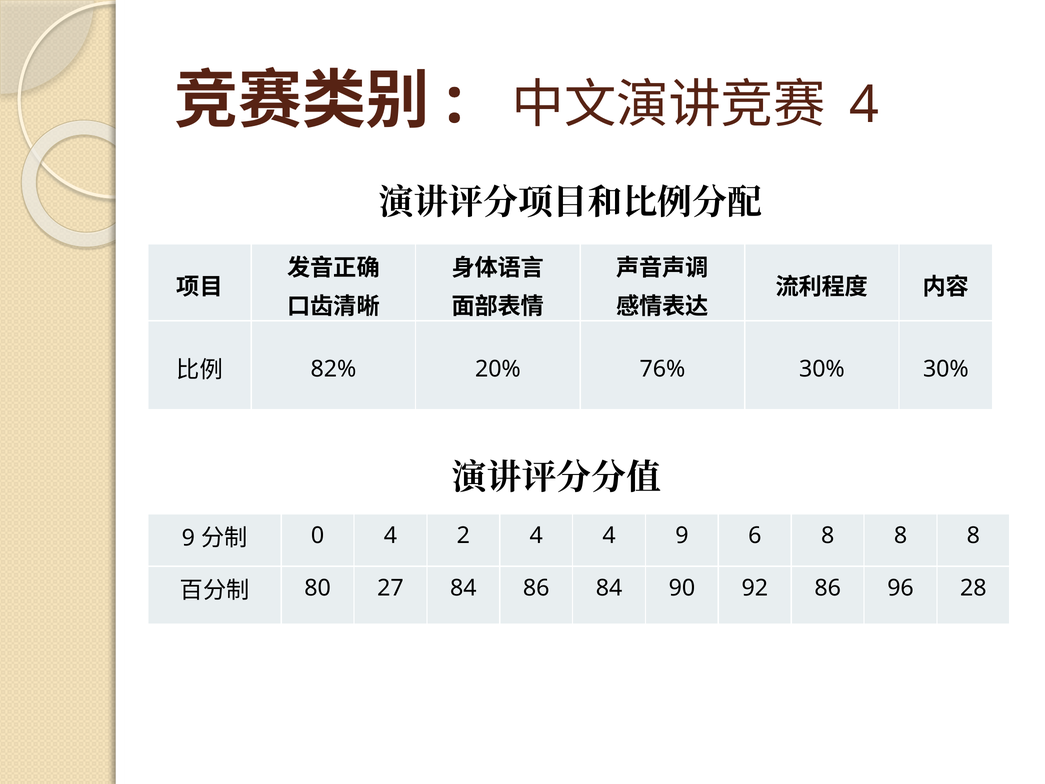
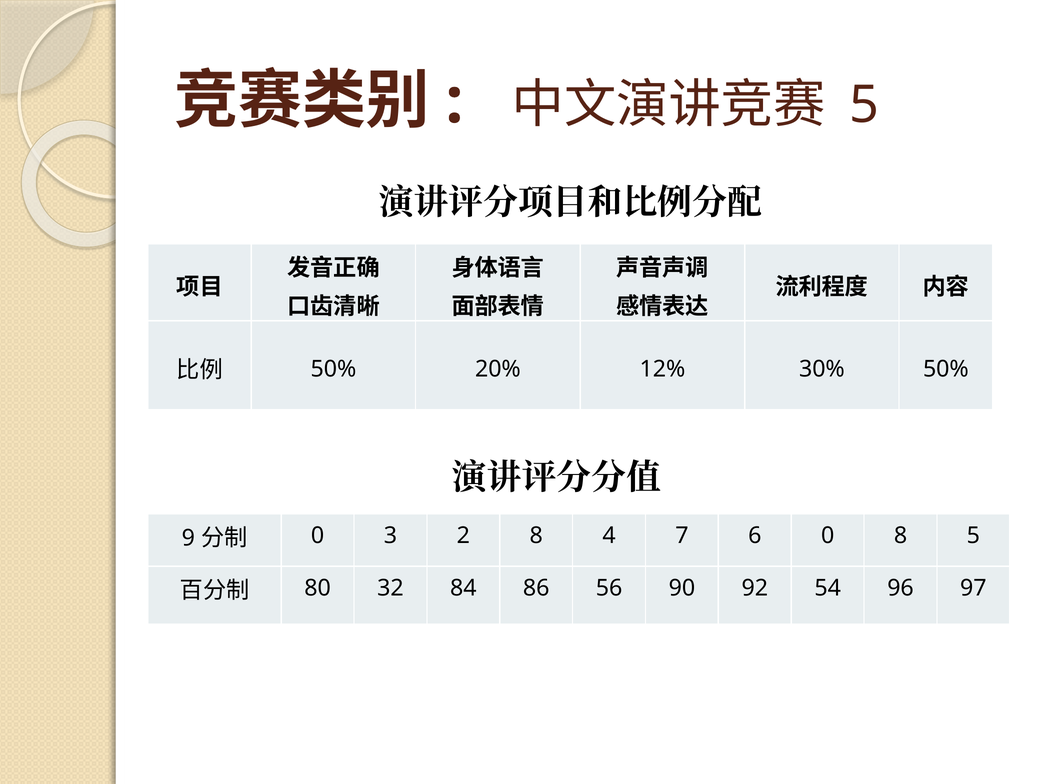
4: 4 -> 5 (864, 105)
82%: 82% -> 50% (333, 369)
76%: 76% -> 12% (662, 369)
30% 30%: 30% -> 50% (946, 369)
0 4: 4 -> 3 (390, 536)
2 4: 4 -> 8 (536, 536)
4 9: 9 -> 7 (682, 536)
6 8: 8 -> 0 (828, 536)
8: 8 -> 5 (973, 536)
27: 27 -> 32 (390, 588)
86 84: 84 -> 56 (609, 588)
92 86: 86 -> 54 (828, 588)
28: 28 -> 97 (973, 588)
